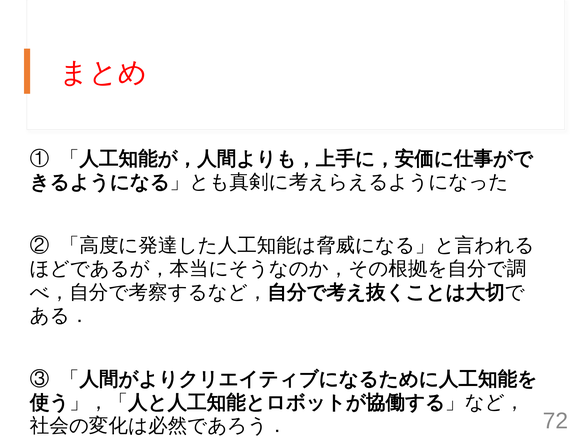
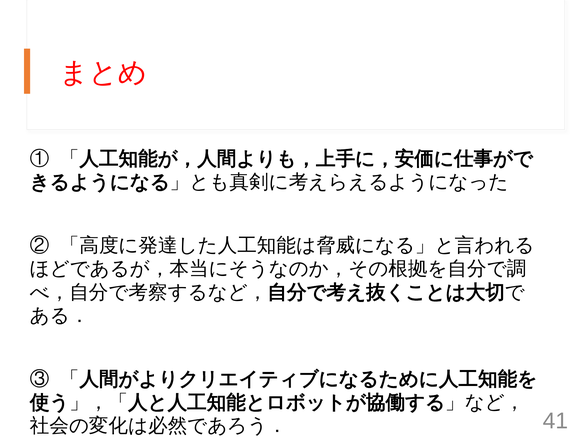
72: 72 -> 41 (556, 421)
